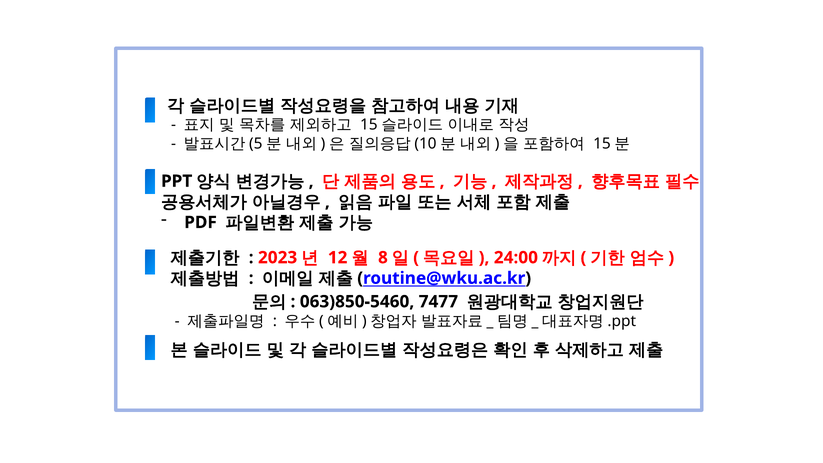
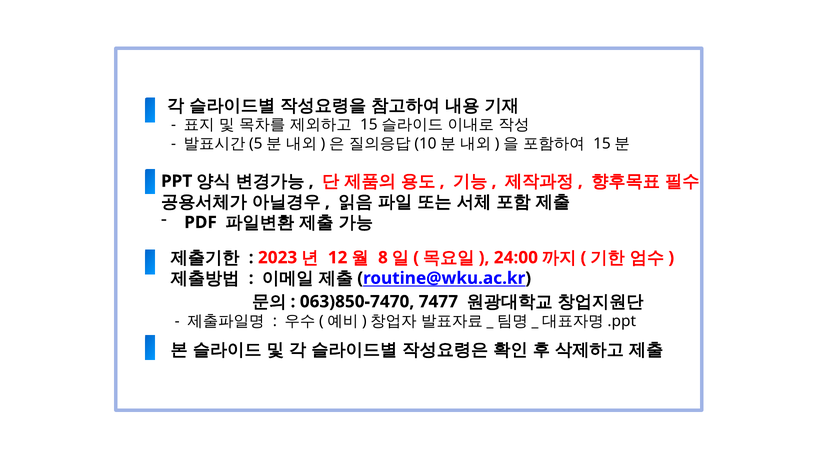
063)850-5460: 063)850-5460 -> 063)850-7470 (357, 302)
